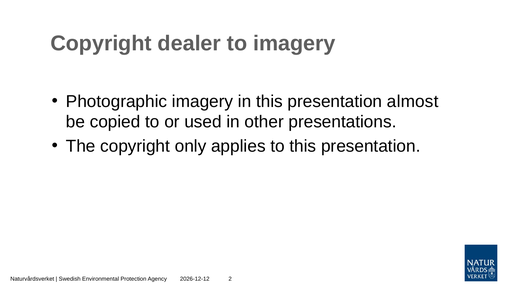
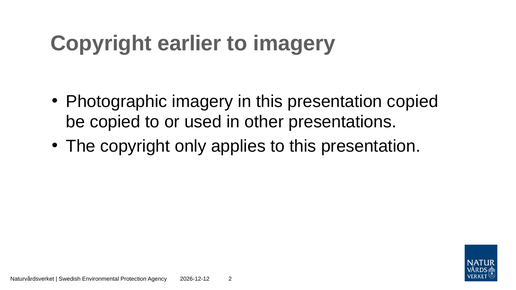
dealer: dealer -> earlier (189, 43)
presentation almost: almost -> copied (413, 101)
